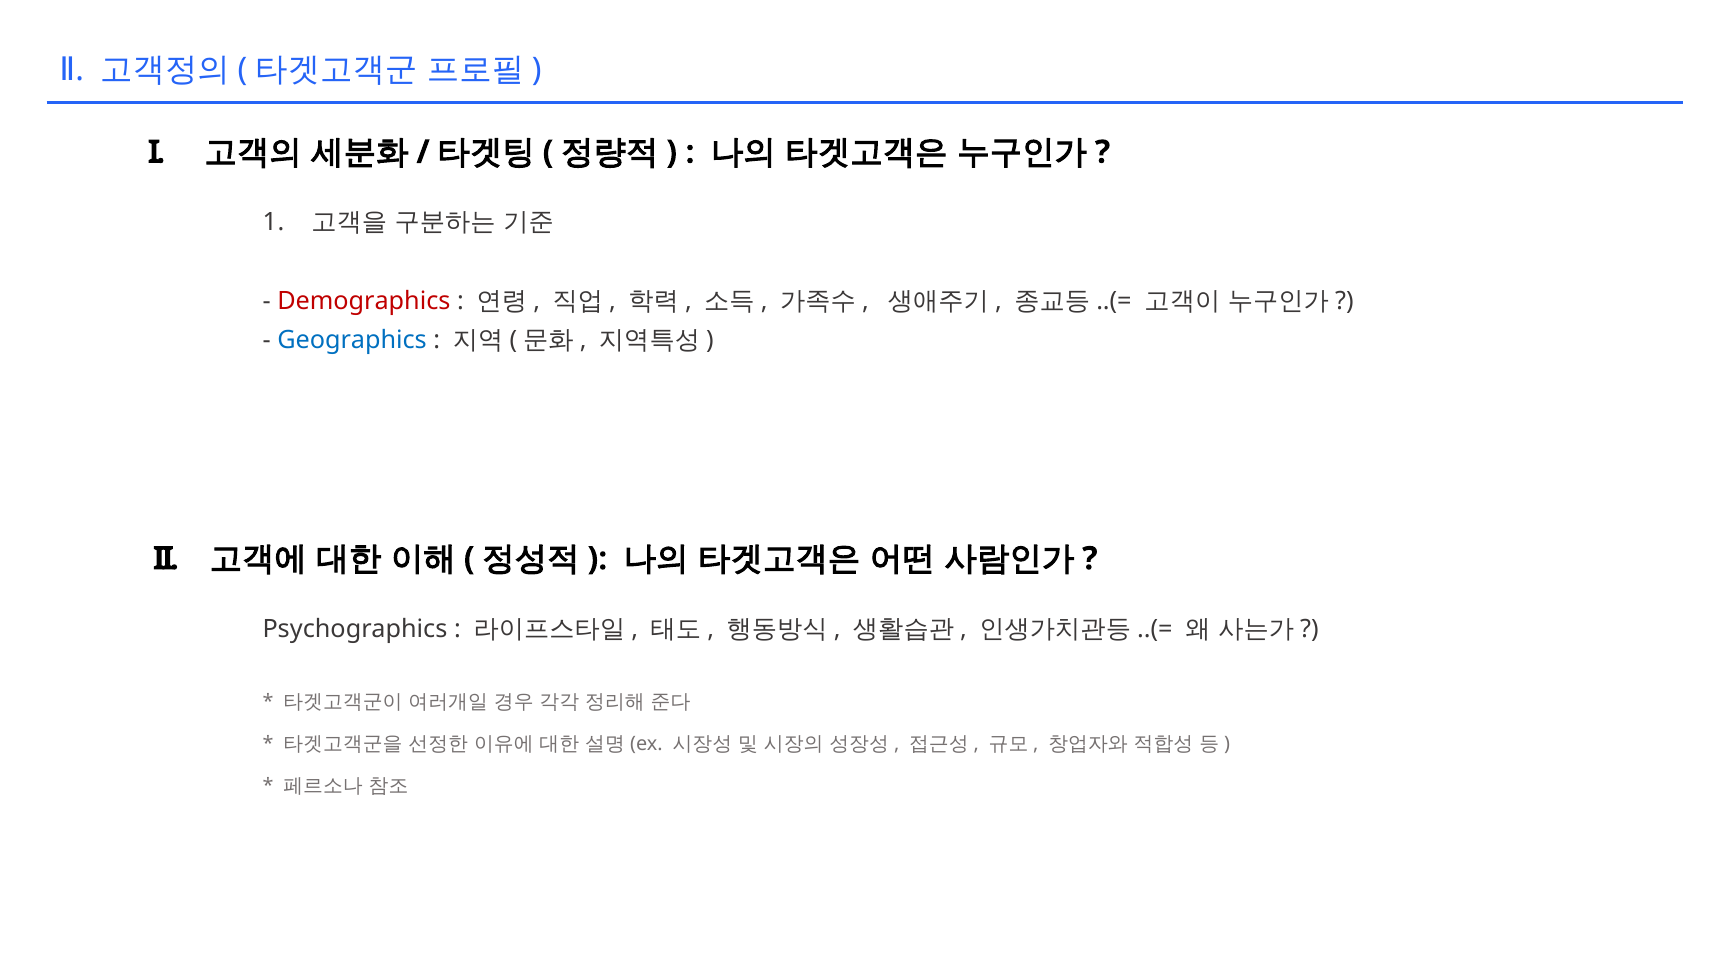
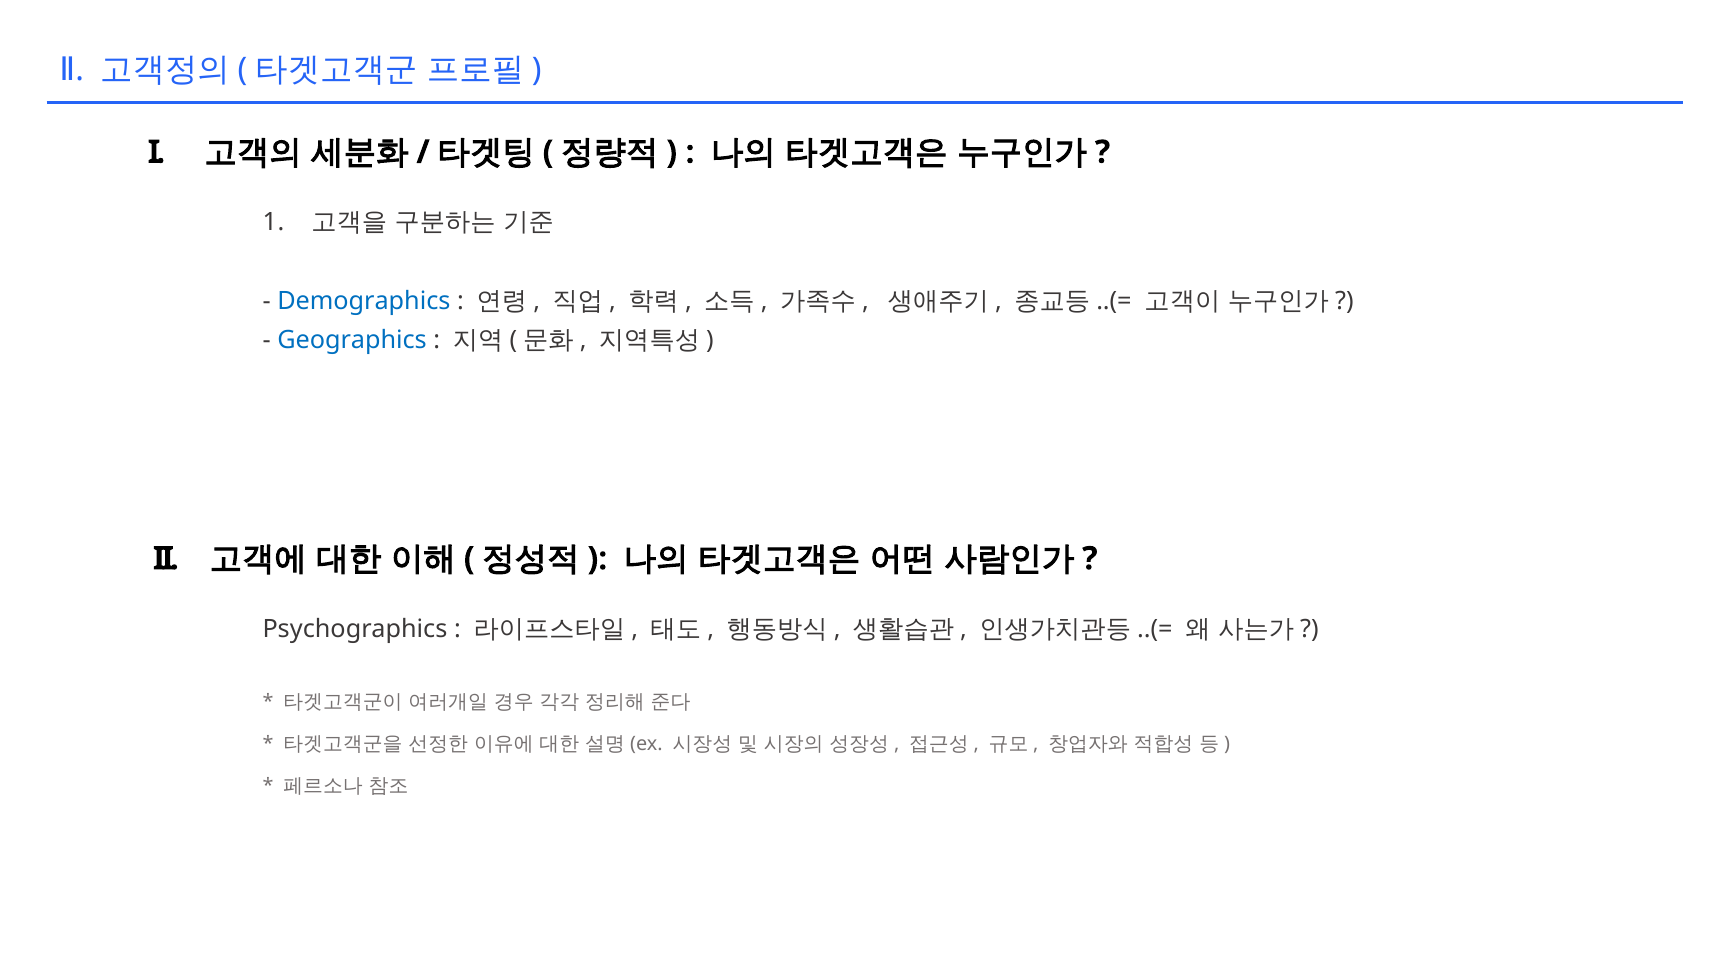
Demographics colour: red -> blue (364, 301)
